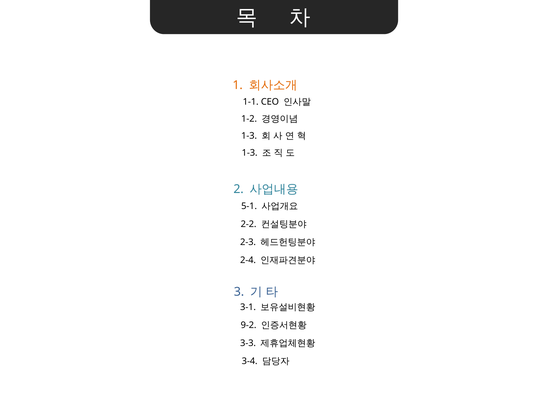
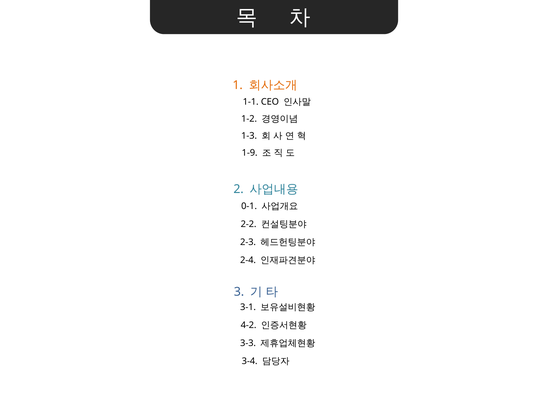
1-3: 1-3 -> 1-9 (250, 153)
5-1: 5-1 -> 0-1 (249, 206)
9-2: 9-2 -> 4-2 (249, 325)
